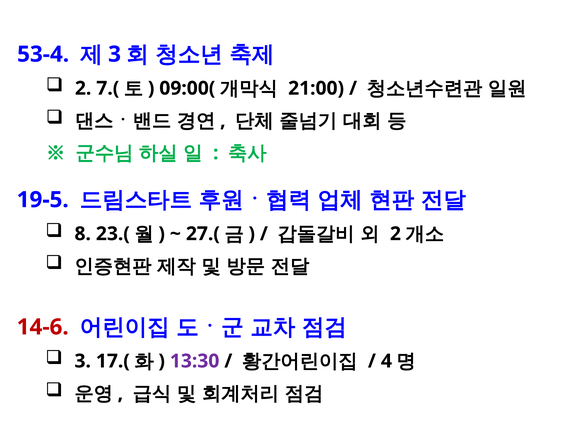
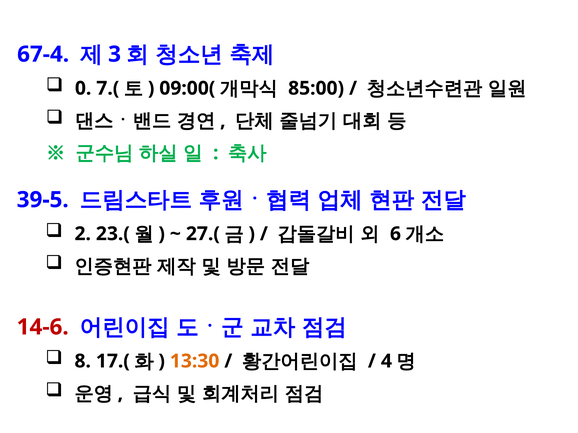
53-4: 53-4 -> 67-4 (43, 54)
2: 2 -> 0 (83, 88)
21:00: 21:00 -> 85:00 (316, 88)
19-5: 19-5 -> 39-5 (43, 200)
8: 8 -> 2 (83, 234)
2: 2 -> 6 (395, 234)
3: 3 -> 8 (83, 361)
13:30 colour: purple -> orange (195, 361)
